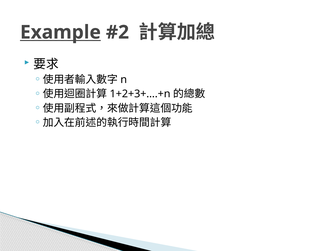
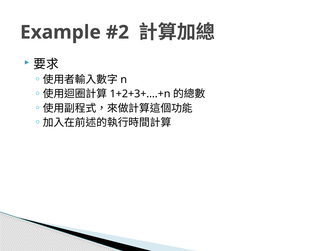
Example underline: present -> none (60, 32)
